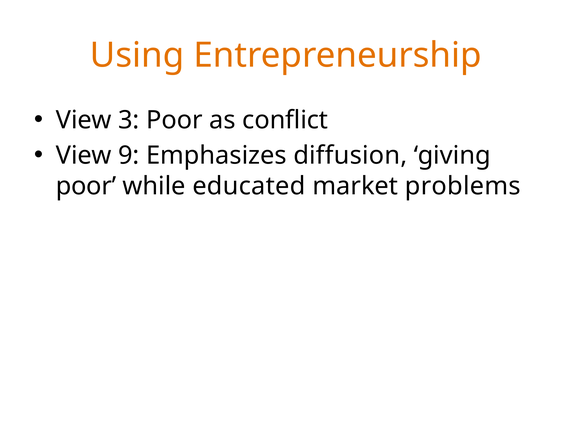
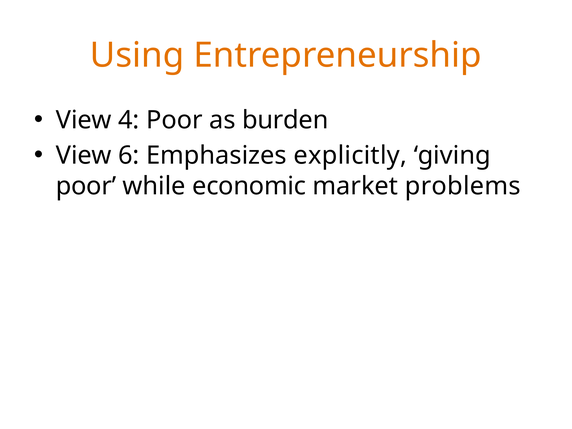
3: 3 -> 4 (129, 120)
conflict: conflict -> burden (285, 120)
9: 9 -> 6 (129, 156)
diffusion: diffusion -> explicitly (350, 156)
educated: educated -> economic (249, 186)
